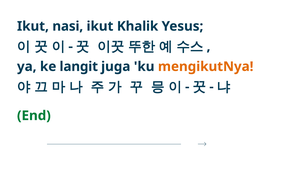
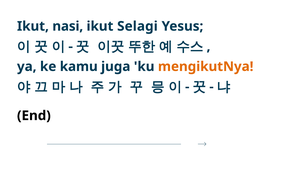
Khalik: Khalik -> Selagi (137, 26)
langit: langit -> kamu (79, 66)
End colour: green -> black (34, 116)
